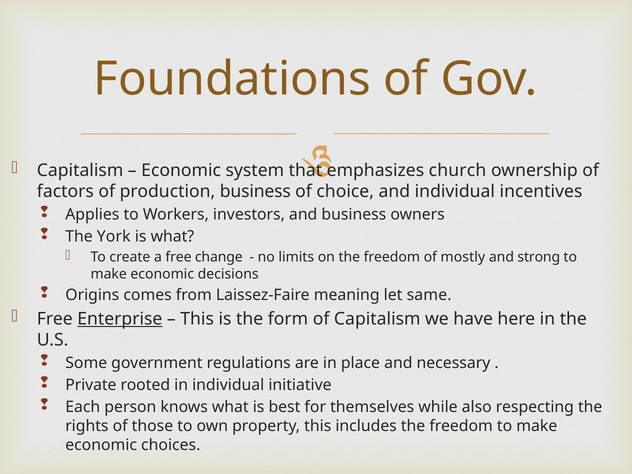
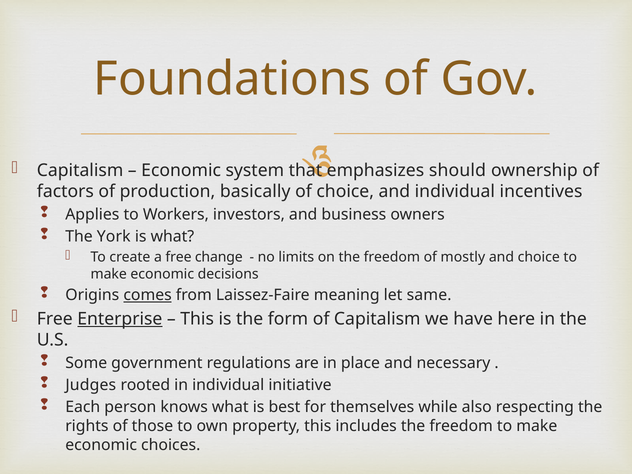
church: church -> should (457, 170)
production business: business -> basically (255, 191)
and strong: strong -> choice (539, 257)
comes underline: none -> present (148, 295)
Private: Private -> Judges (91, 385)
